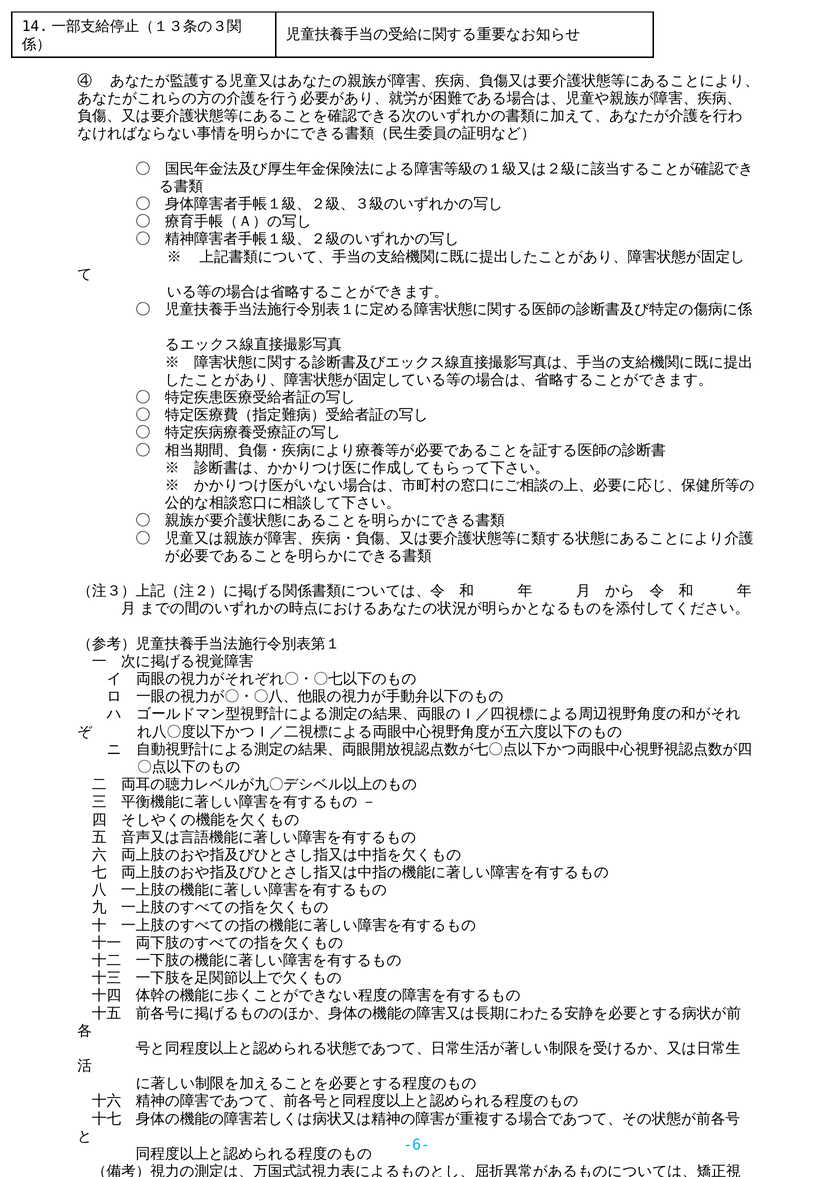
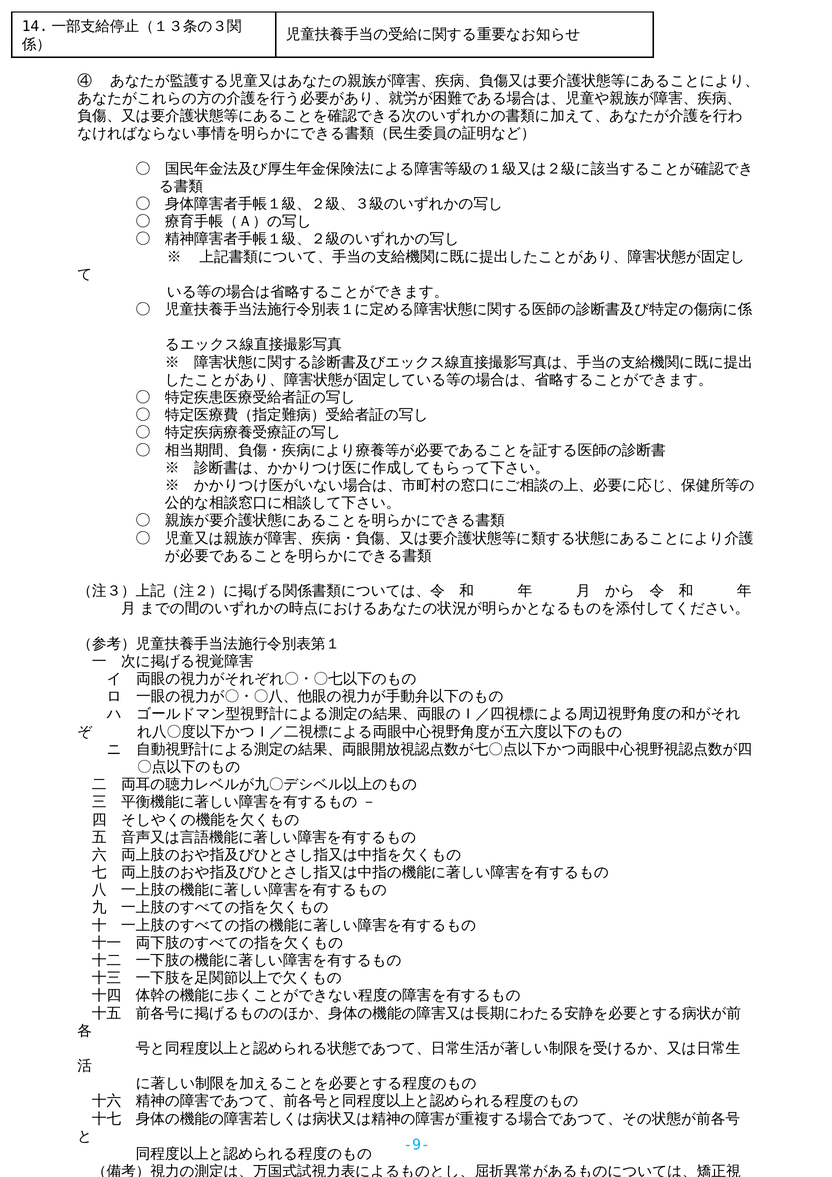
-6-: -6- -> -9- (417, 1145)
